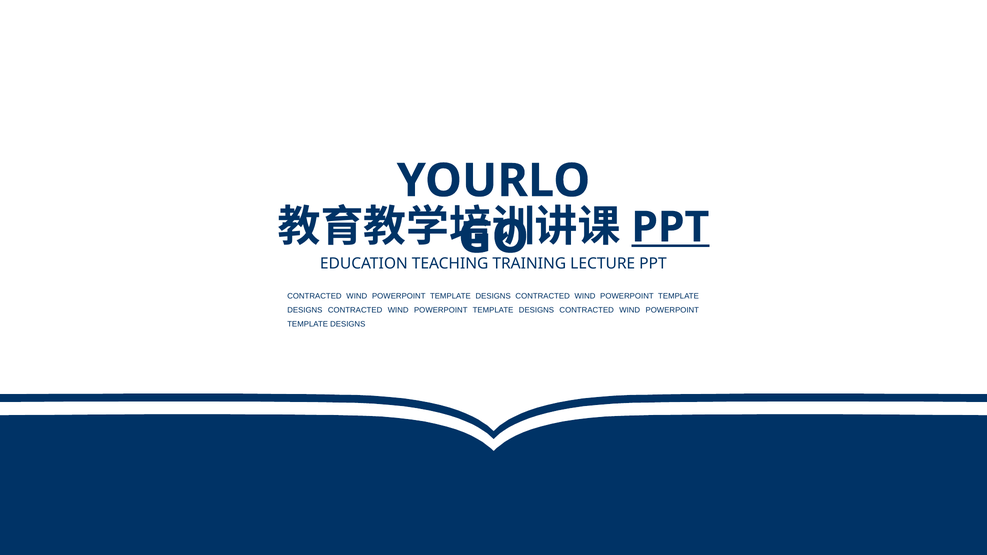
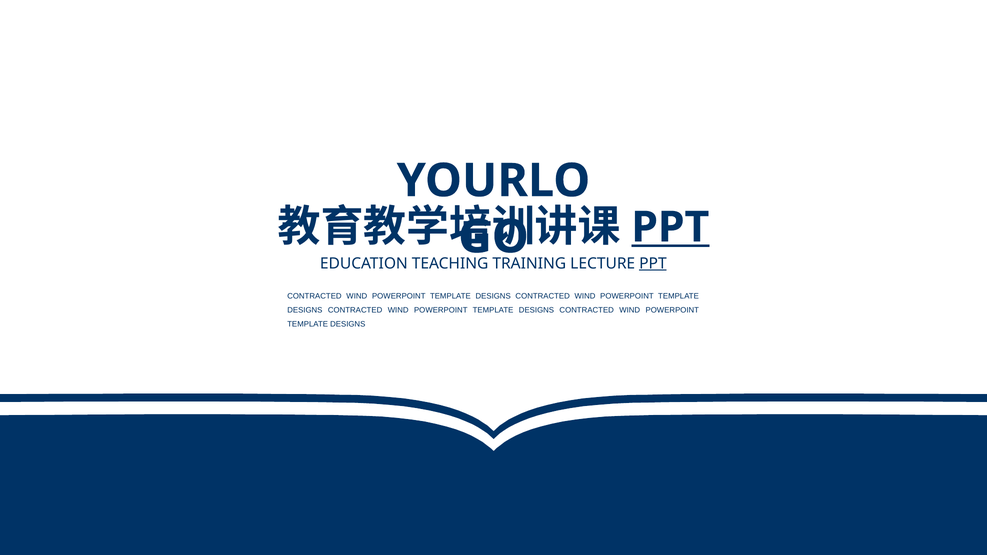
PPT underline: none -> present (653, 264)
